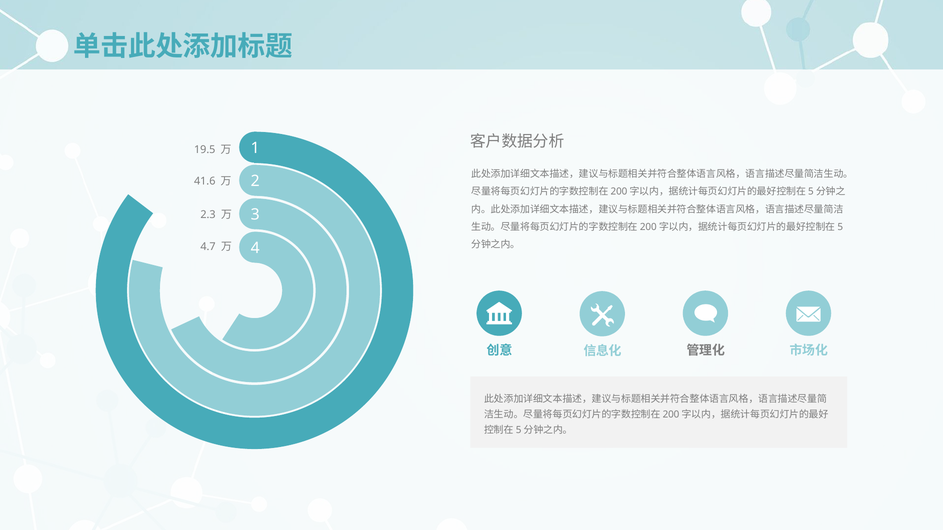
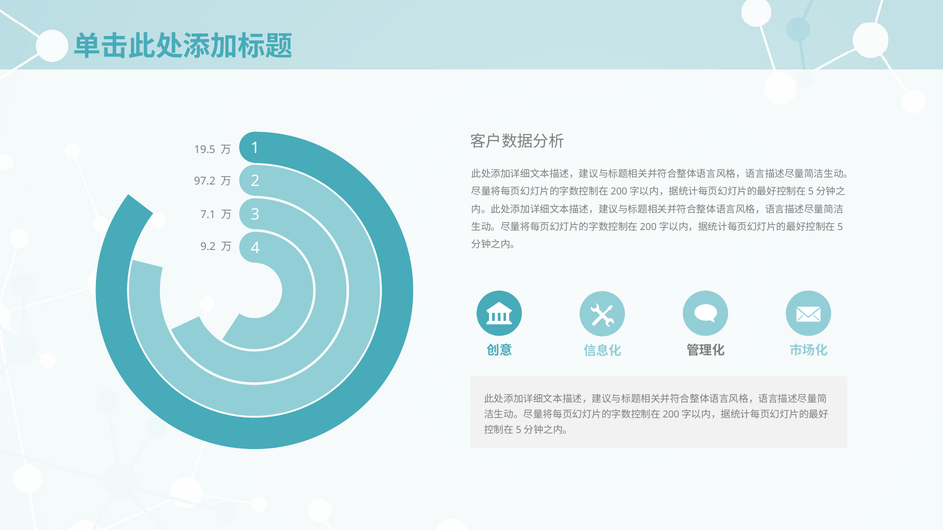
41.6: 41.6 -> 97.2 (205, 181)
2.3: 2.3 -> 7.1 (208, 215)
4.7: 4.7 -> 9.2 (208, 247)
